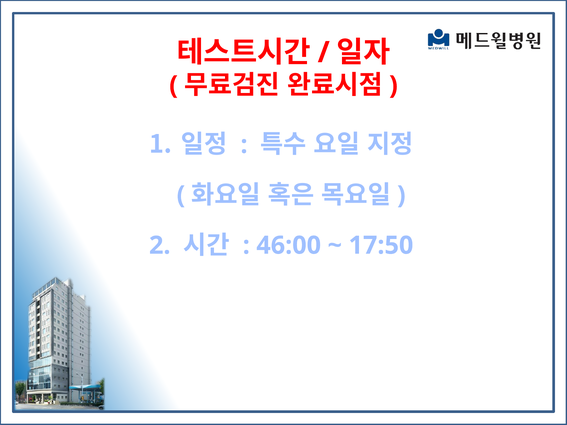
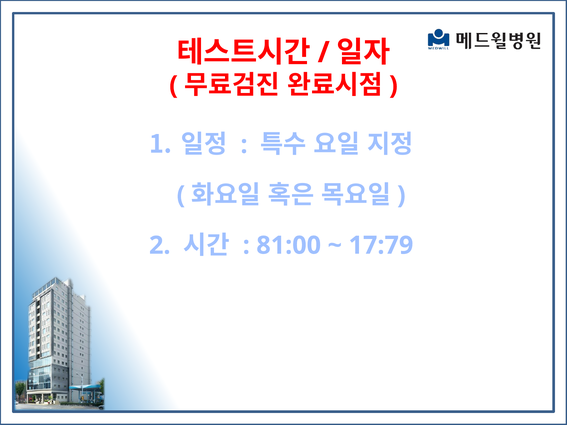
46:00: 46:00 -> 81:00 (289, 246)
17:50: 17:50 -> 17:79 (381, 246)
